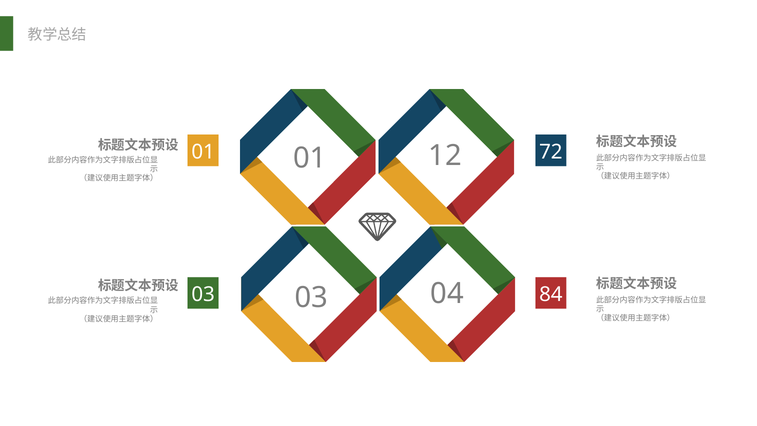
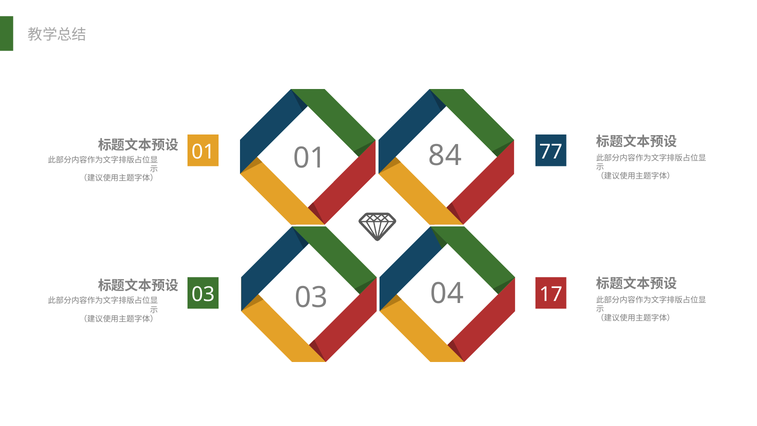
72: 72 -> 77 (551, 152)
12: 12 -> 84 (445, 156)
84: 84 -> 17 (551, 294)
